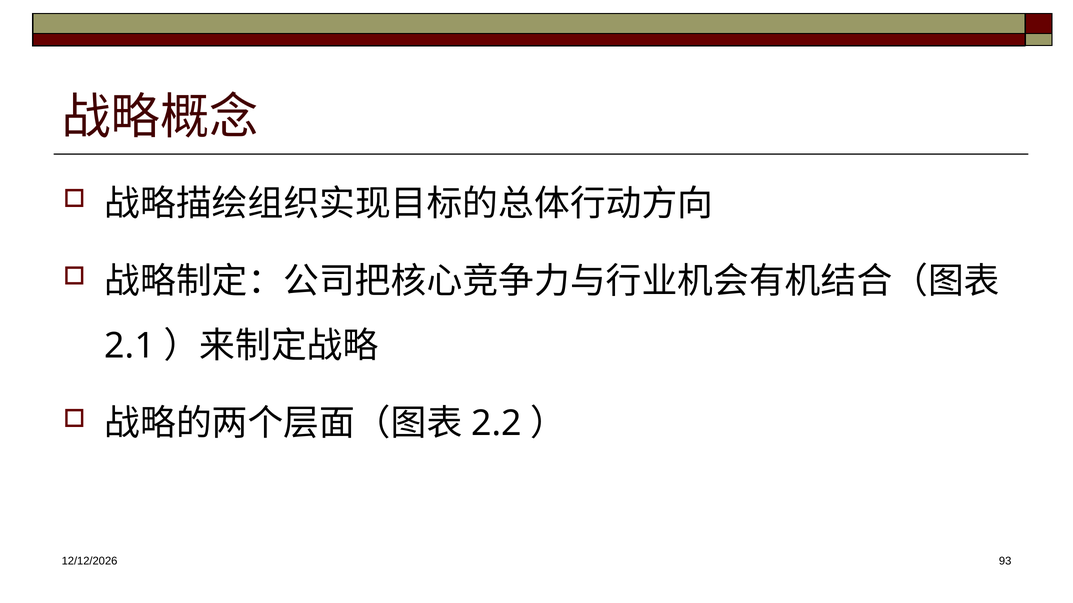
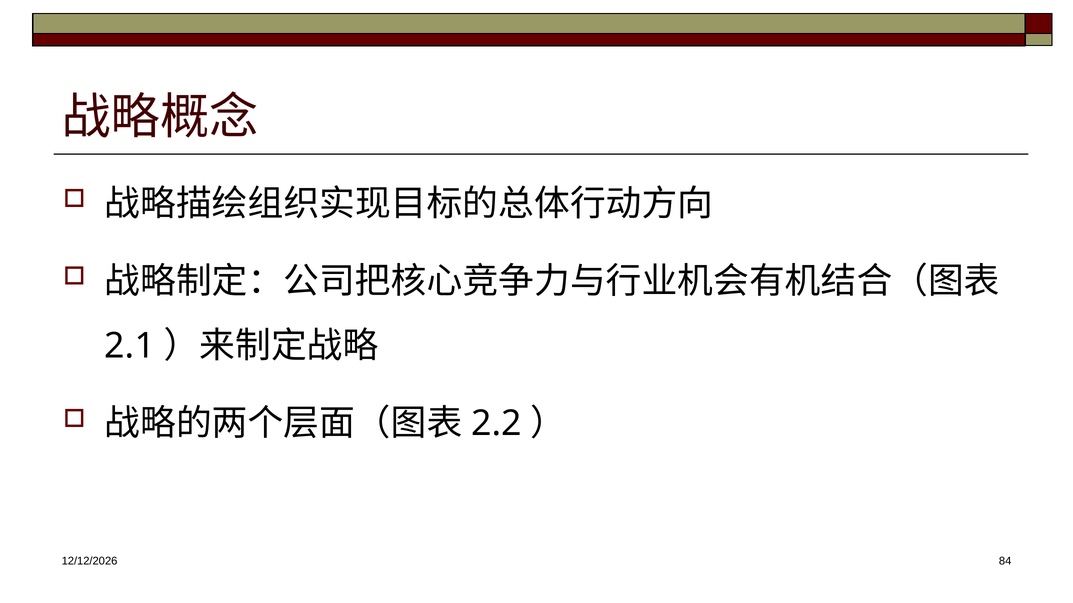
93: 93 -> 84 (1005, 561)
